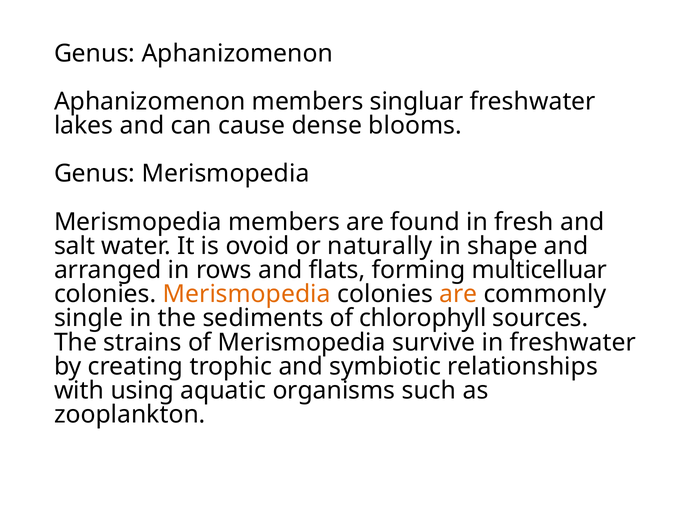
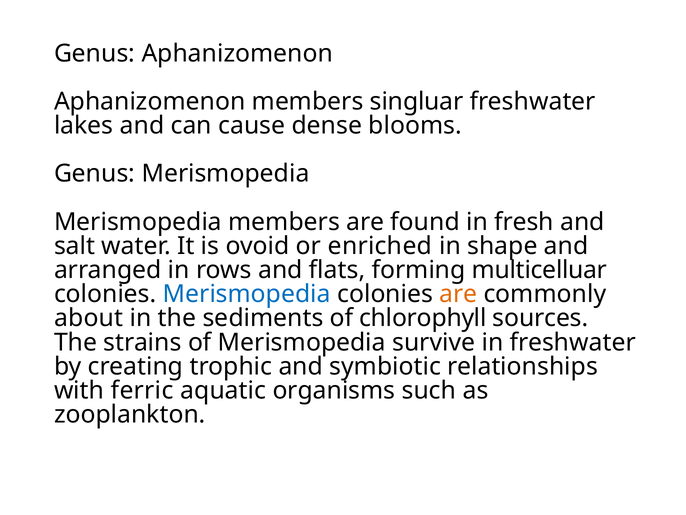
naturally: naturally -> enriched (380, 246)
Merismopedia colour: orange -> blue (247, 294)
single: single -> about (89, 318)
using: using -> ferric (142, 390)
